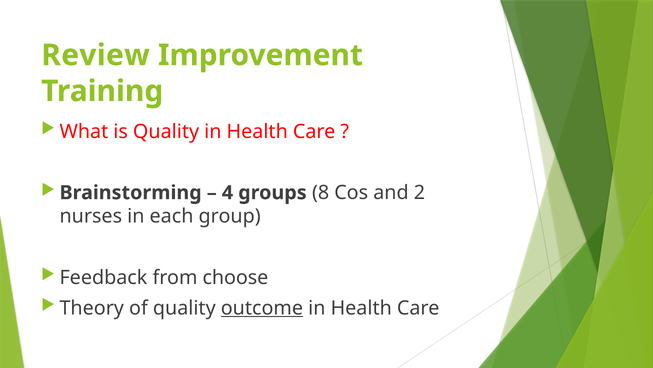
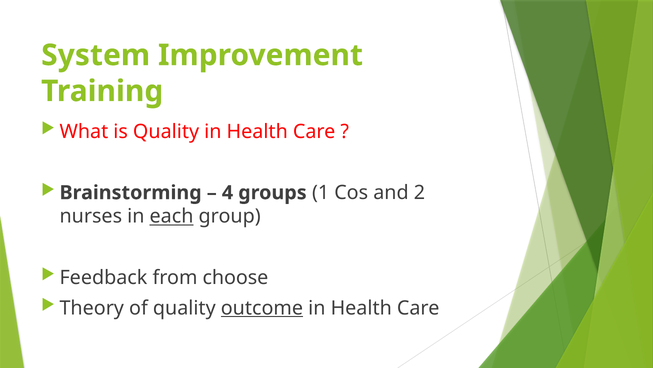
Review: Review -> System (96, 55)
8: 8 -> 1 (321, 192)
each underline: none -> present (172, 216)
